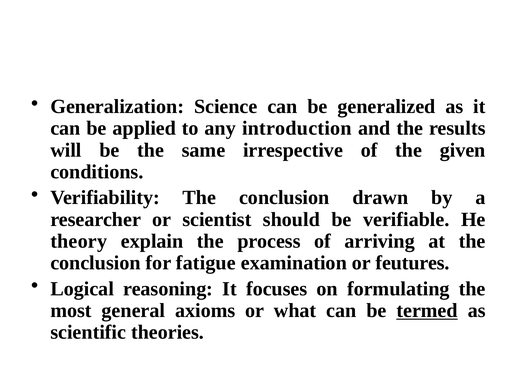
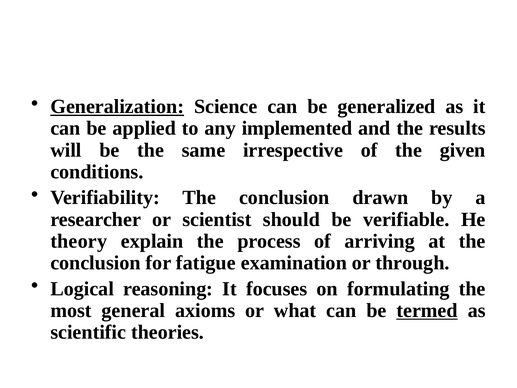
Generalization underline: none -> present (117, 107)
introduction: introduction -> implemented (297, 128)
feutures: feutures -> through (412, 263)
